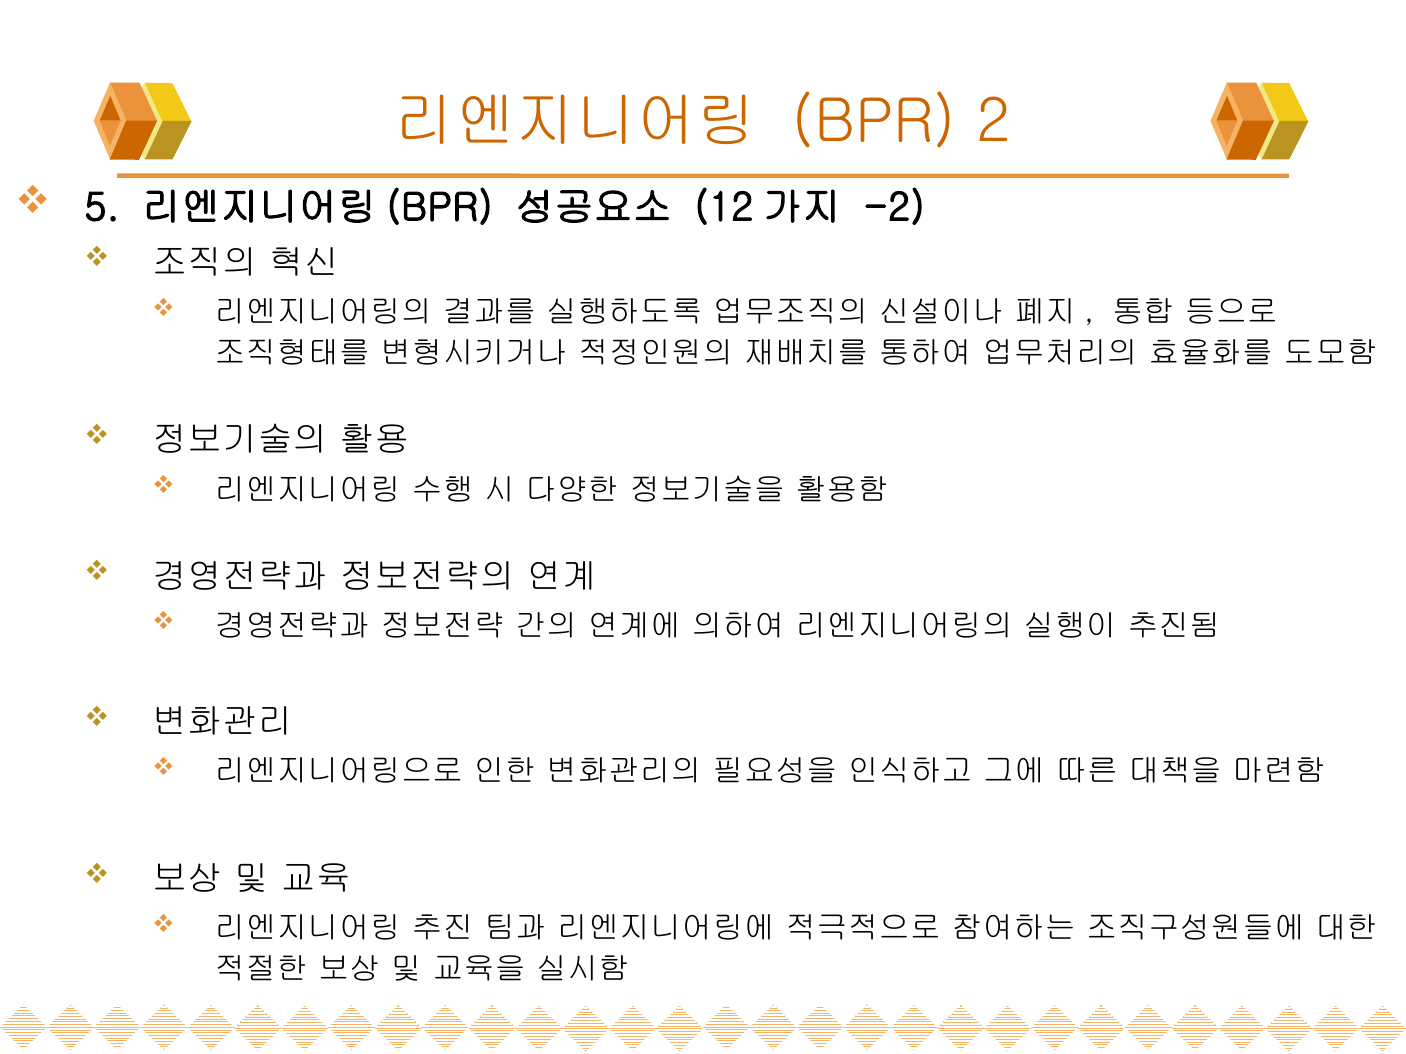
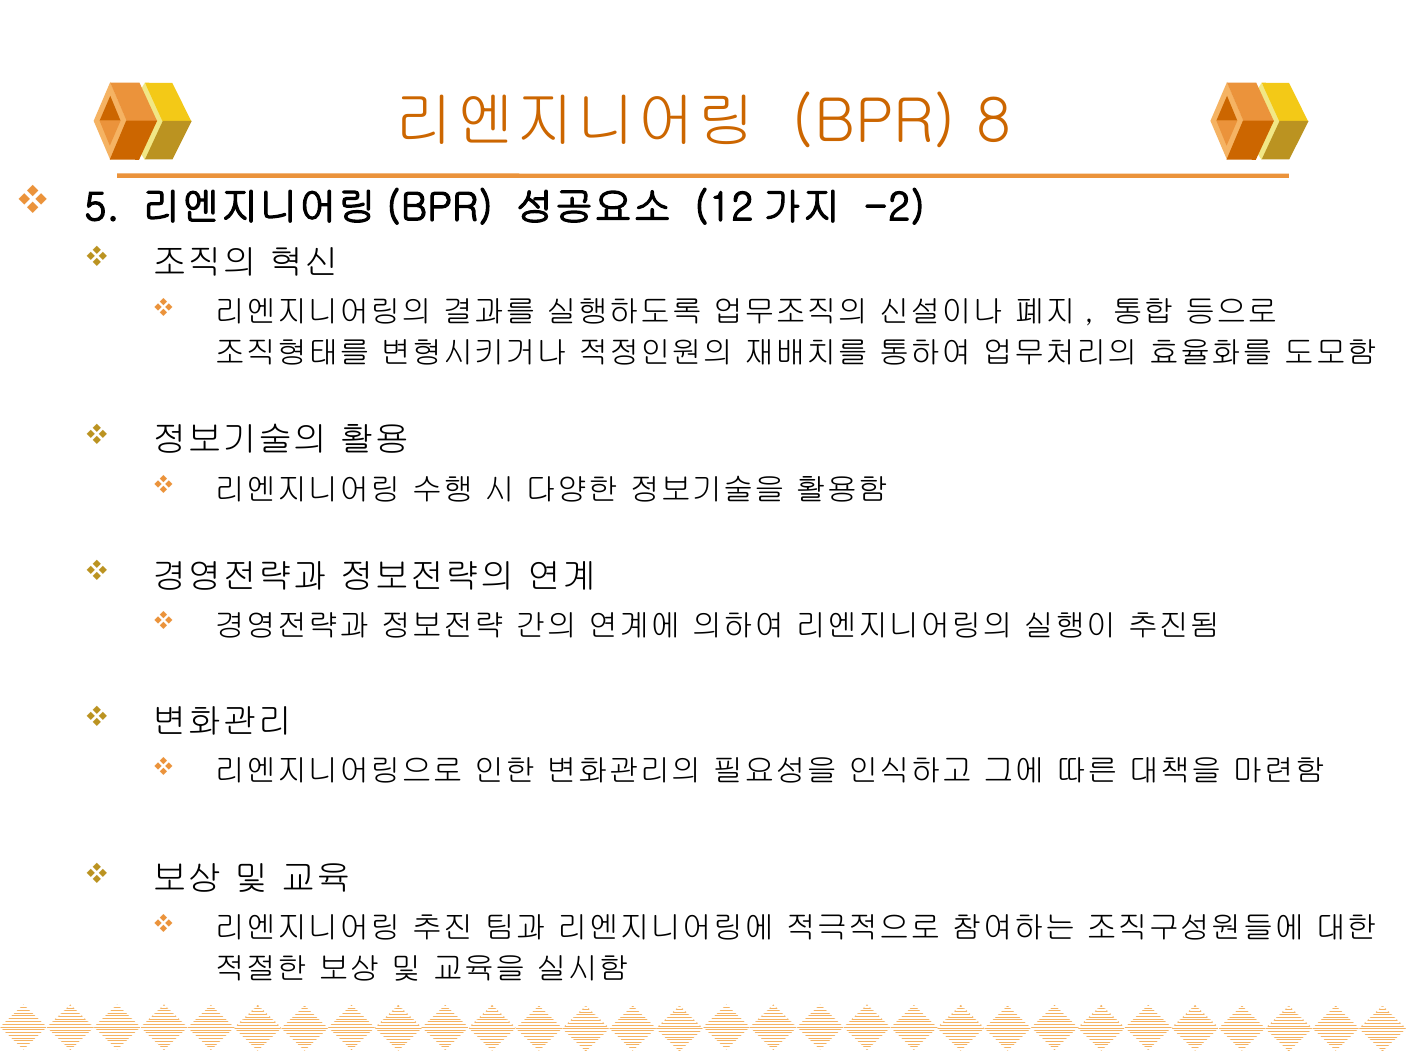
2: 2 -> 8 (994, 122)
